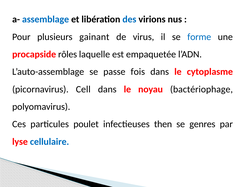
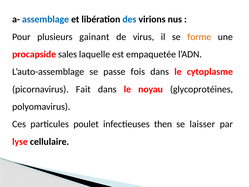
forme colour: blue -> orange (199, 37)
rôles: rôles -> sales (68, 54)
Cell: Cell -> Fait (83, 89)
bactériophage: bactériophage -> glycoprotéines (202, 89)
genres: genres -> laisser (202, 124)
cellulaire colour: blue -> black (50, 141)
